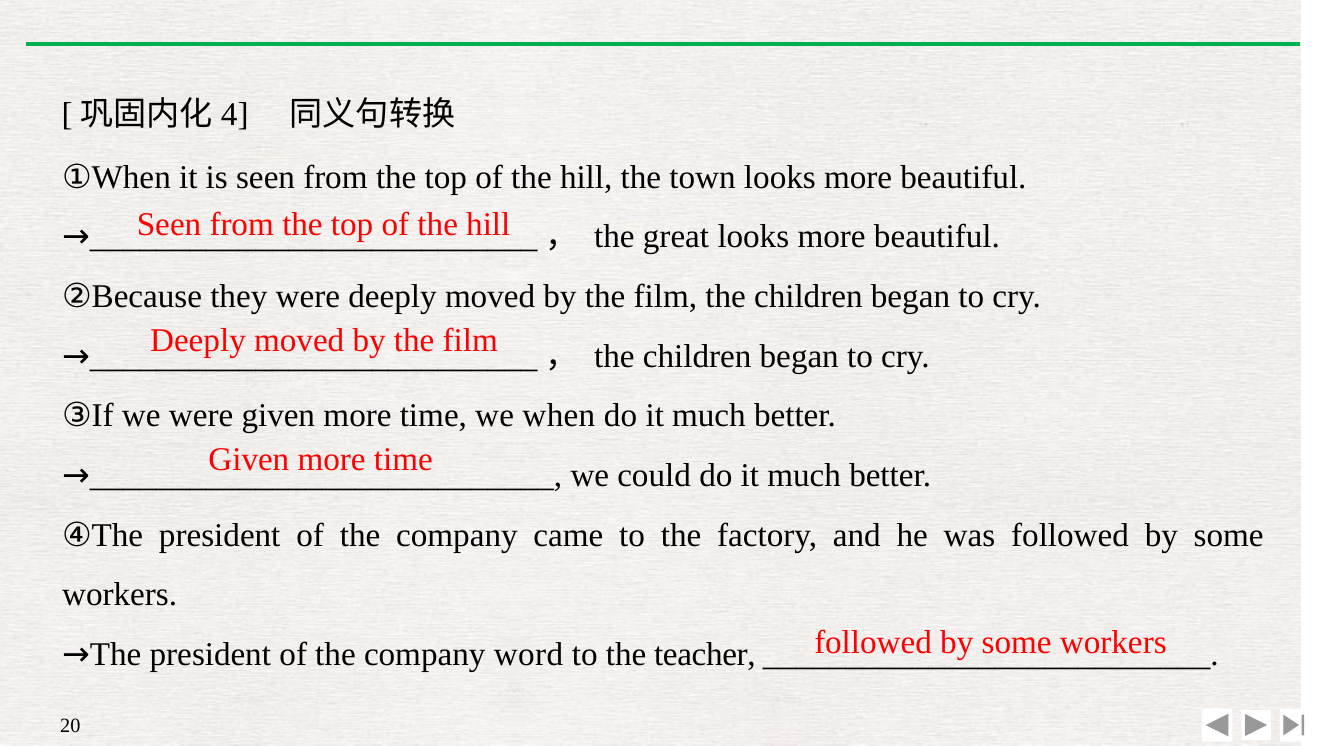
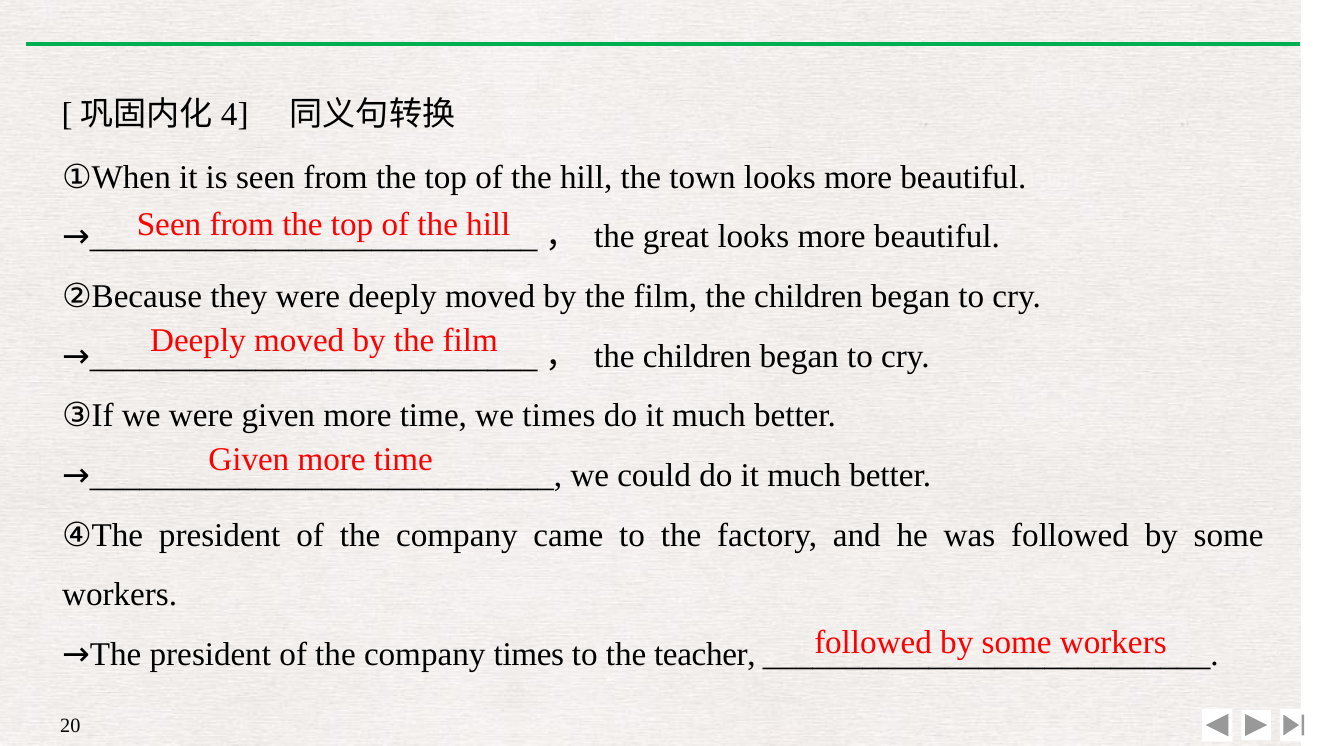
we when: when -> times (559, 416)
company word: word -> times (529, 655)
